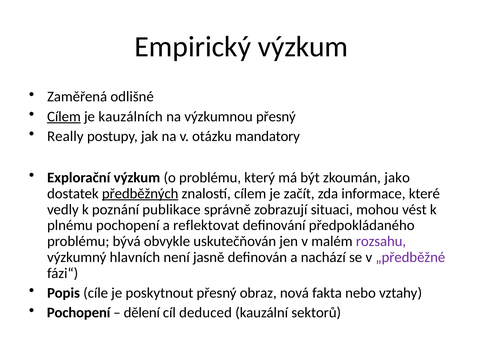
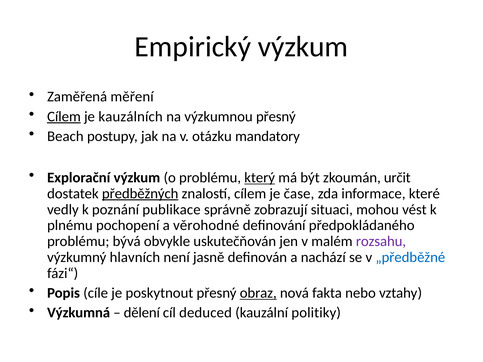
odlišné: odlišné -> měření (132, 97)
Really: Really -> Beach (65, 136)
který underline: none -> present (260, 178)
jako: jako -> určit (397, 178)
začít: začít -> čase (299, 194)
reflektovat: reflektovat -> věrohodné (206, 226)
„předběžné colour: purple -> blue (410, 257)
obraz underline: none -> present (258, 293)
Pochopení: Pochopení -> Výzkumná (79, 313)
sektorů: sektorů -> politiky (316, 313)
